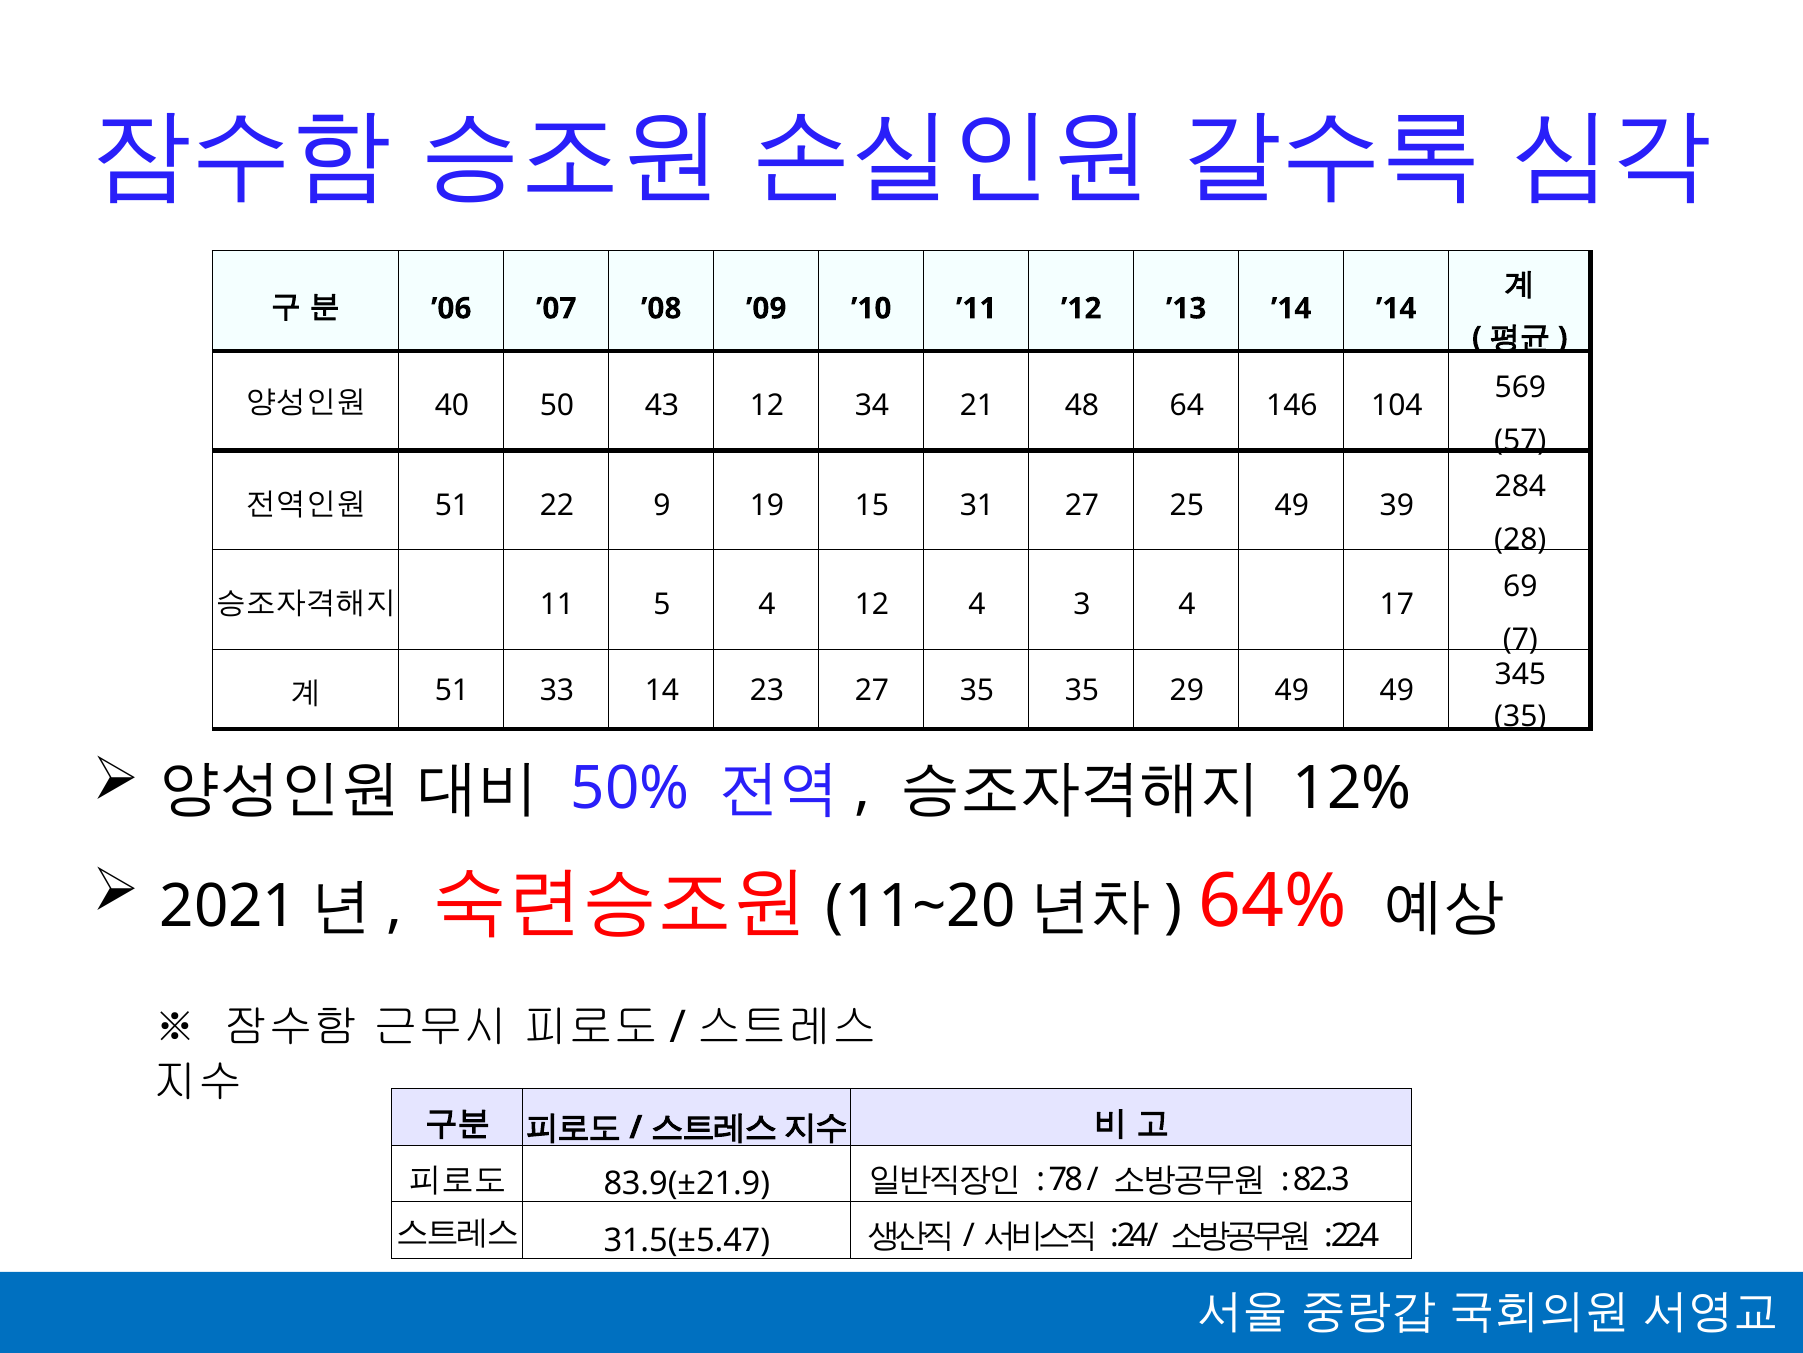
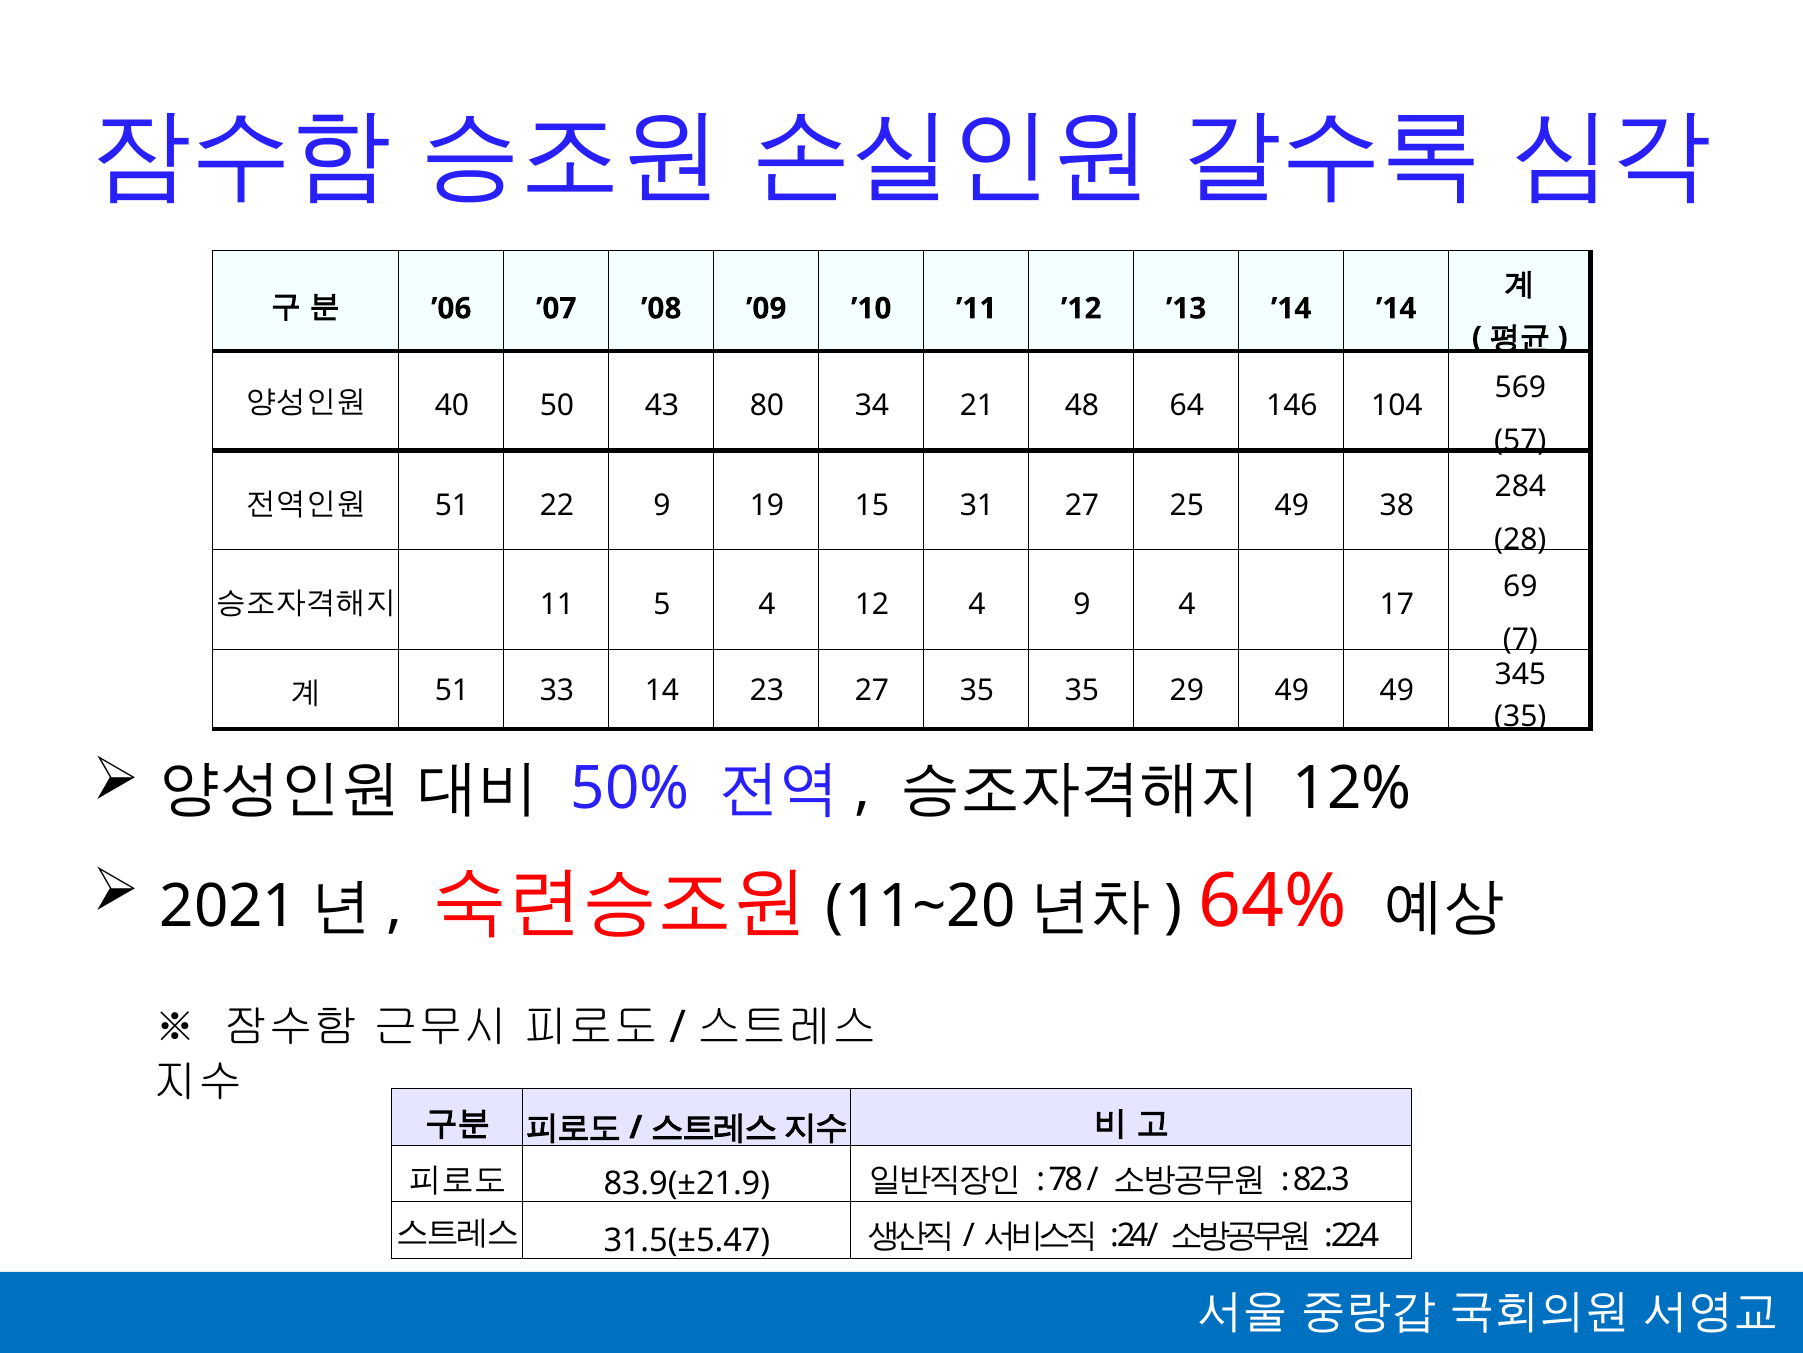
43 12: 12 -> 80 (767, 406)
39: 39 -> 38 (1397, 505)
4 3: 3 -> 9 (1082, 604)
